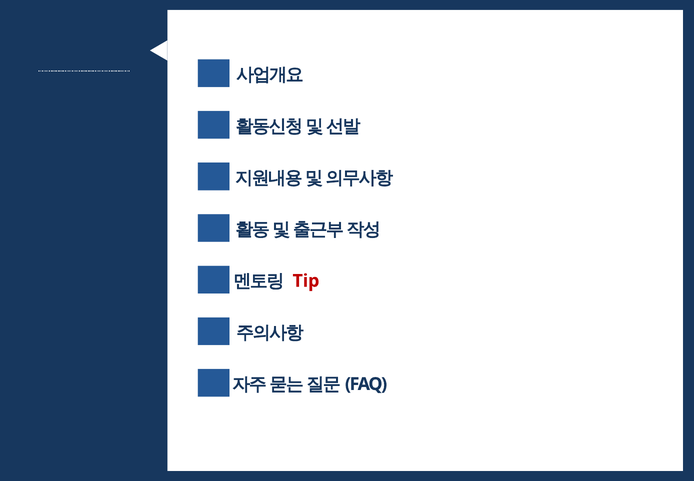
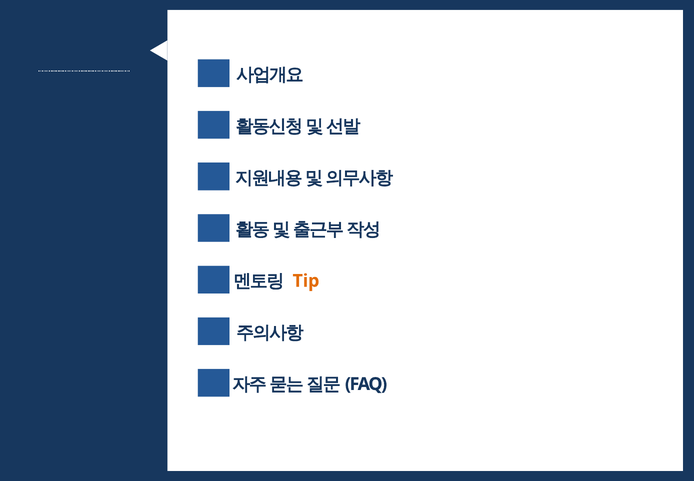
Tip colour: red -> orange (306, 281)
